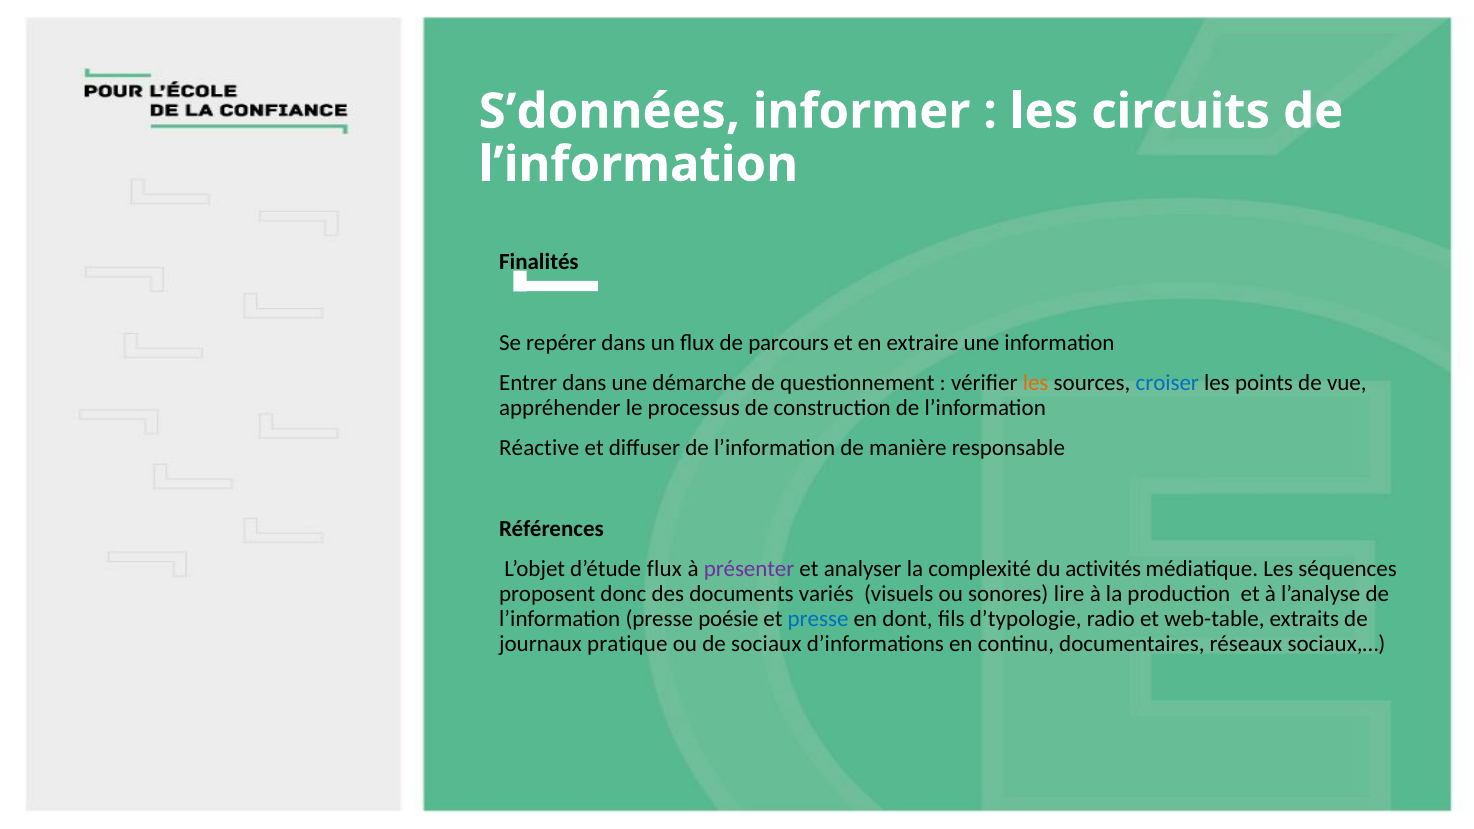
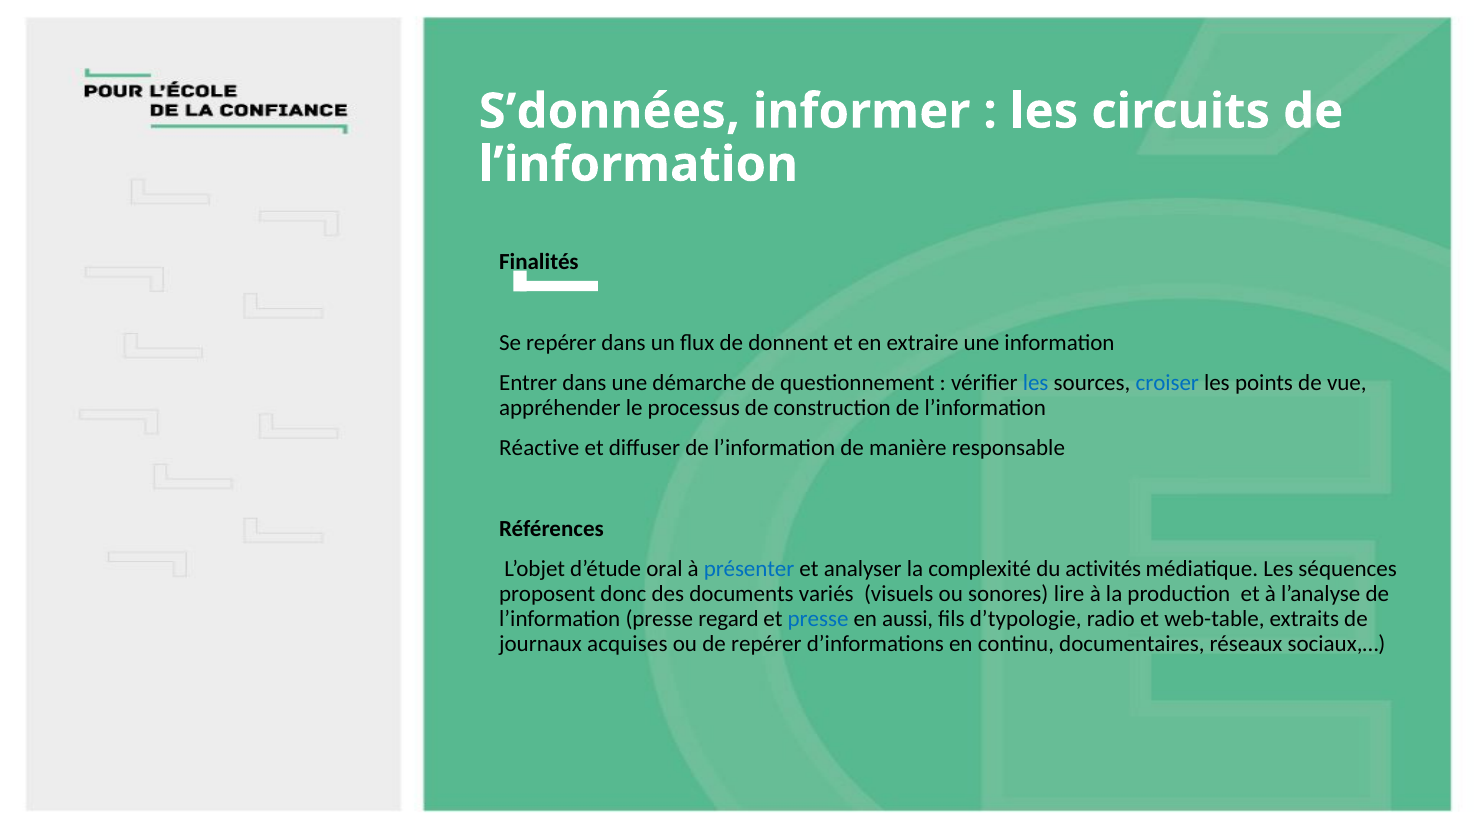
parcours: parcours -> donnent (788, 343)
les colour: orange -> blue (1036, 383)
d’étude flux: flux -> oral (664, 569)
présenter colour: purple -> blue (749, 569)
poésie: poésie -> regard (728, 619)
dont: dont -> aussi (908, 619)
pratique: pratique -> acquises (627, 644)
de sociaux: sociaux -> repérer (766, 644)
